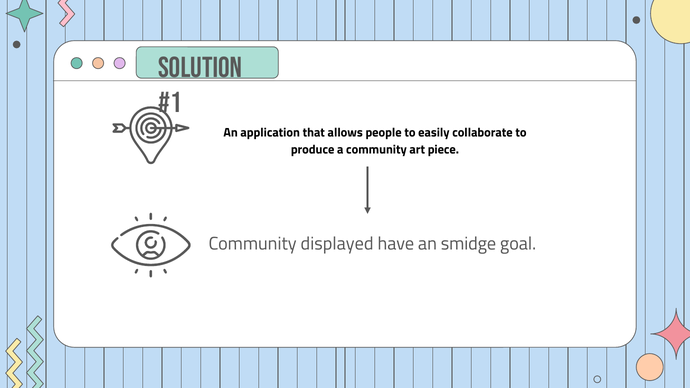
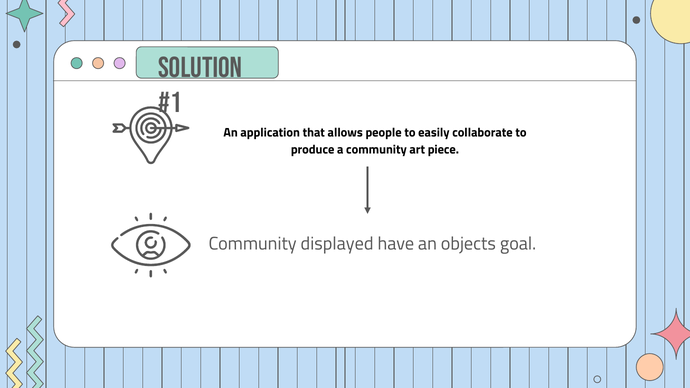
smidge: smidge -> objects (468, 244)
